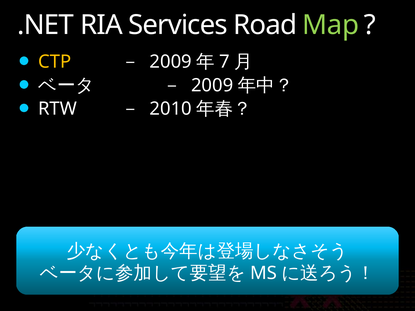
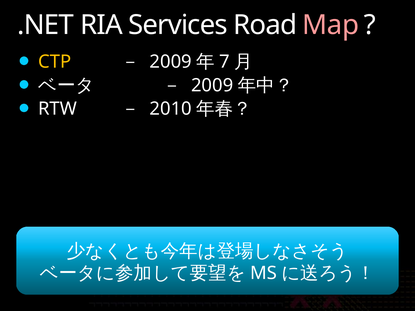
Map colour: light green -> pink (331, 25)
